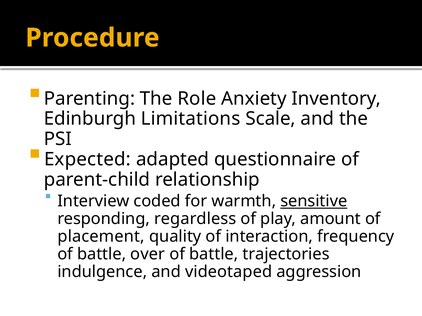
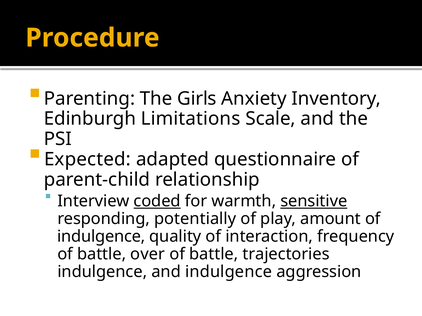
Role: Role -> Girls (197, 99)
coded underline: none -> present (157, 201)
regardless: regardless -> potentially (195, 219)
placement: placement -> indulgence (101, 237)
and videotaped: videotaped -> indulgence (229, 272)
